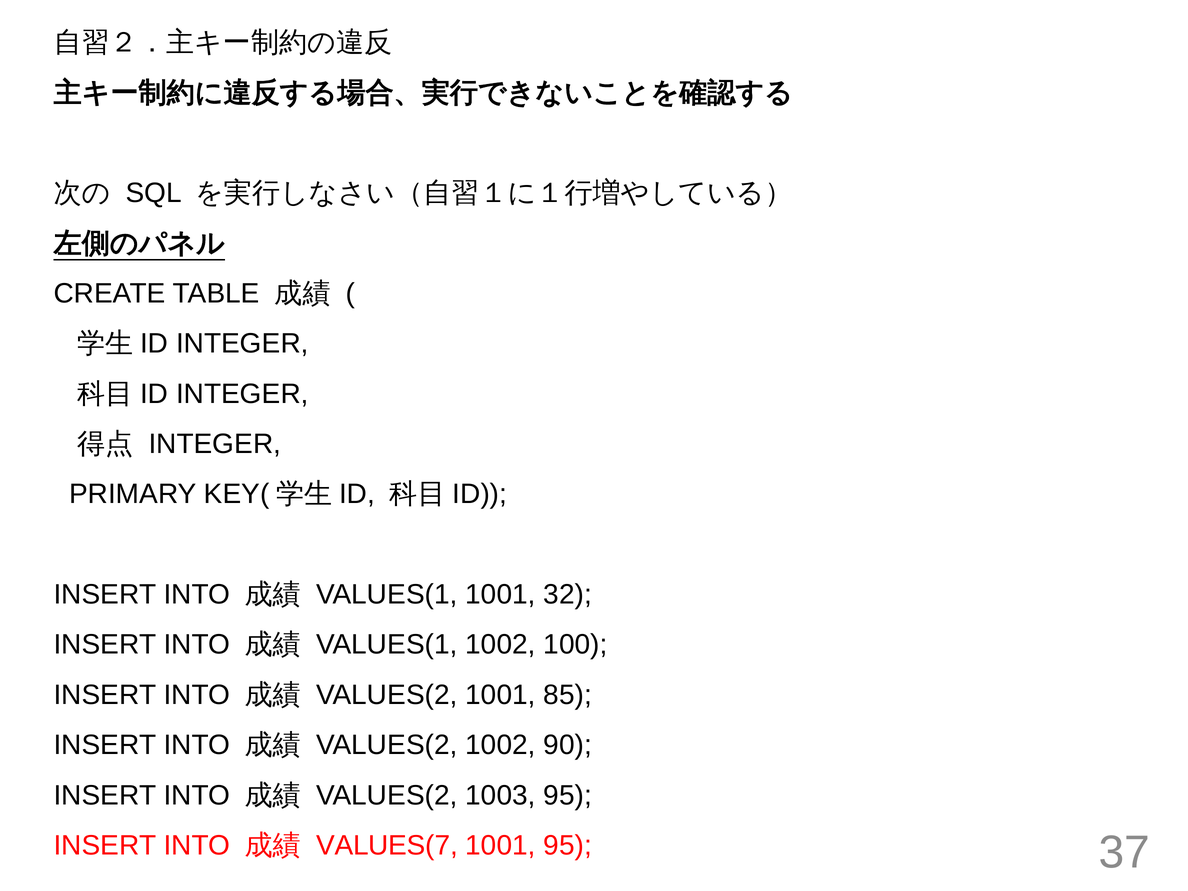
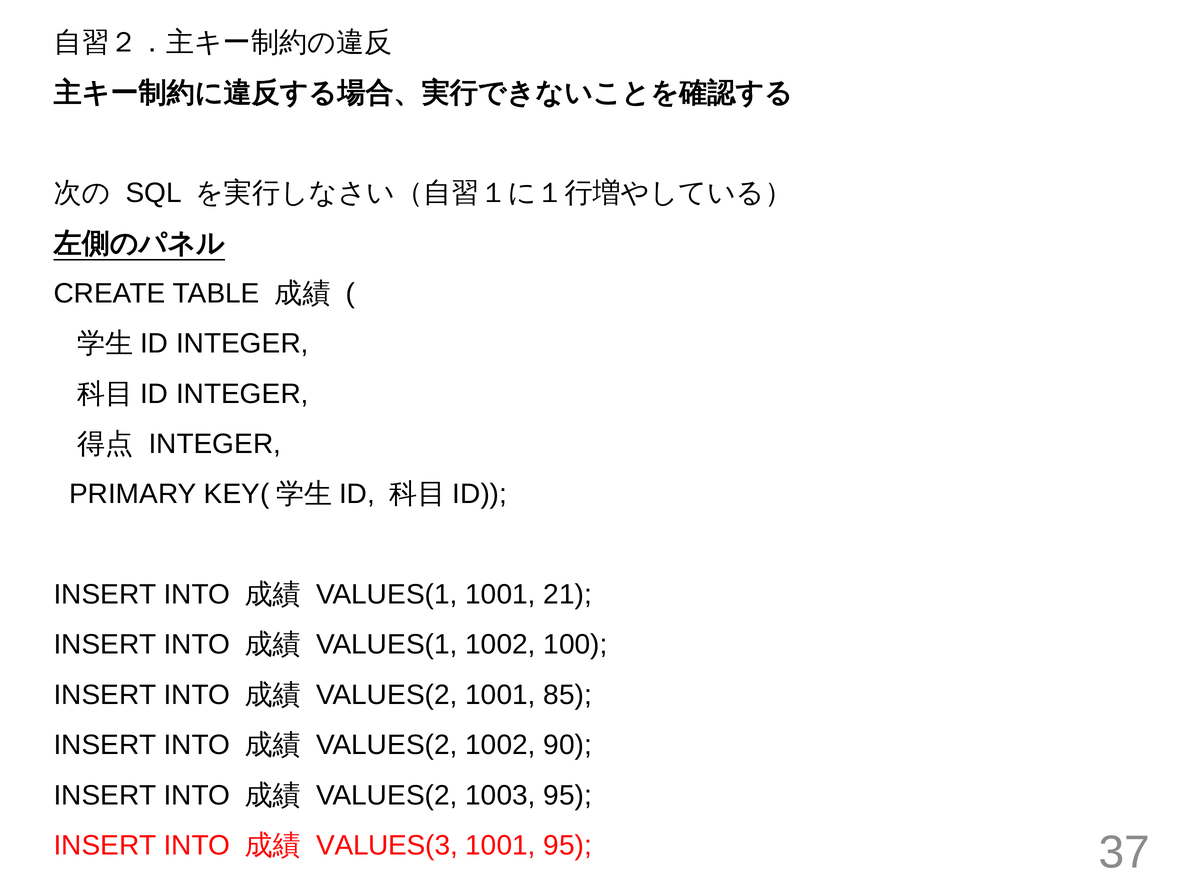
32: 32 -> 21 (568, 595)
VALUES(7: VALUES(7 -> VALUES(3 (387, 845)
